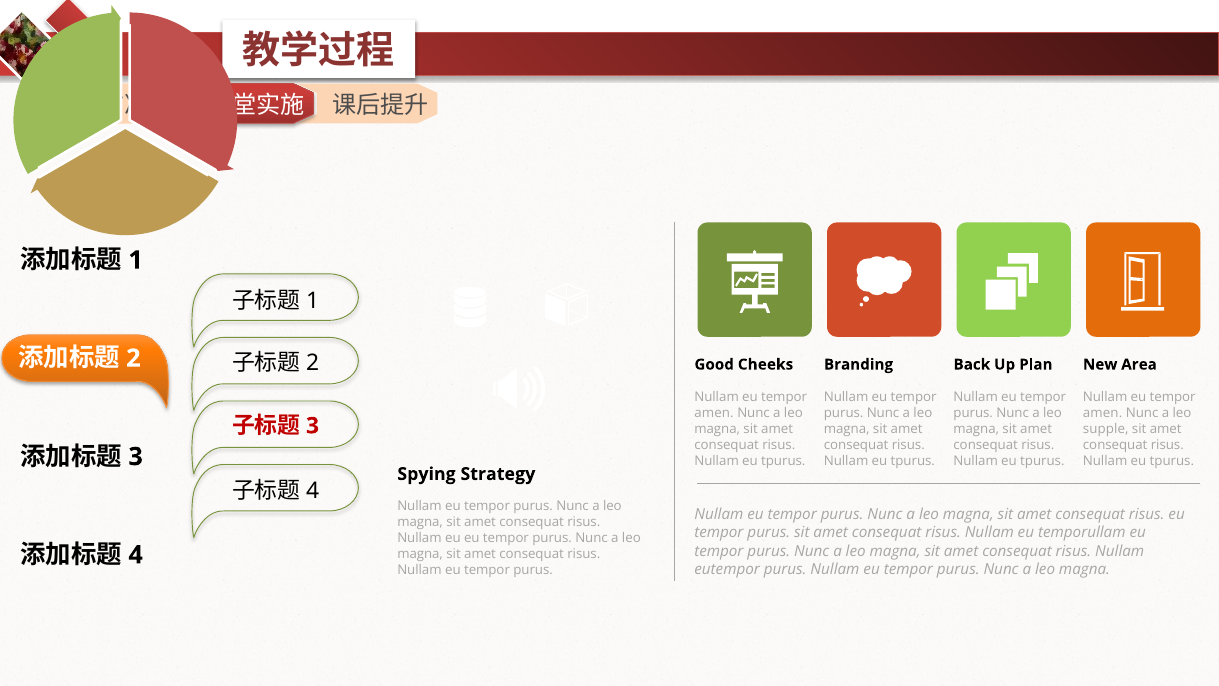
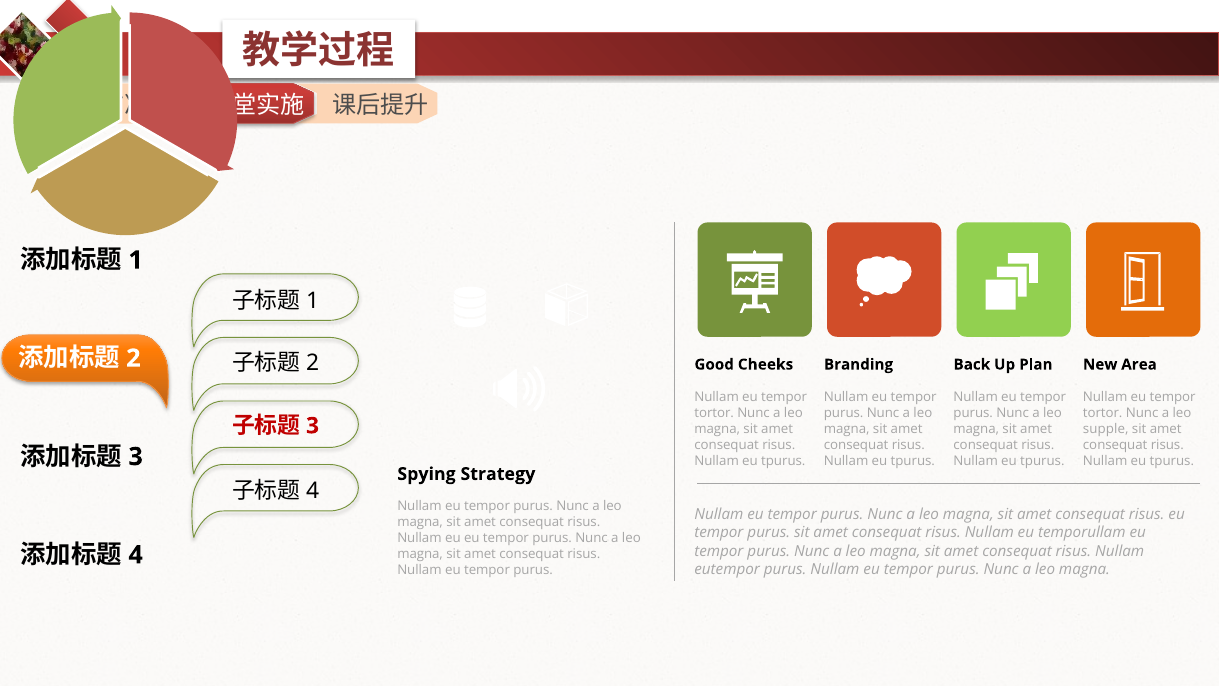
amen: amen -> tortor (714, 413)
amen: amen -> tortor (1103, 413)
